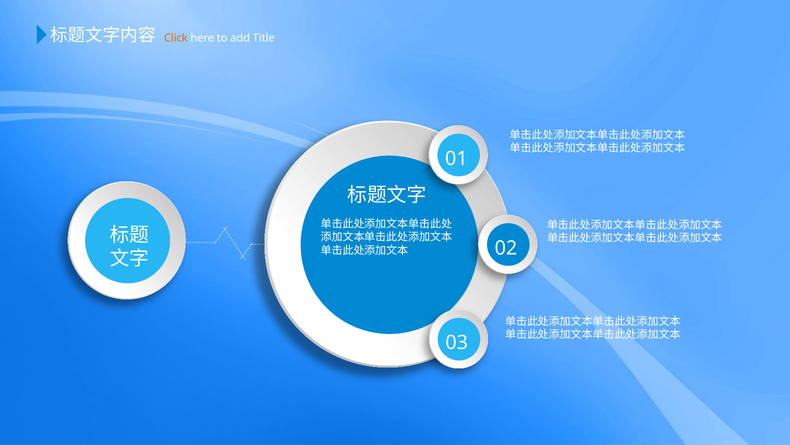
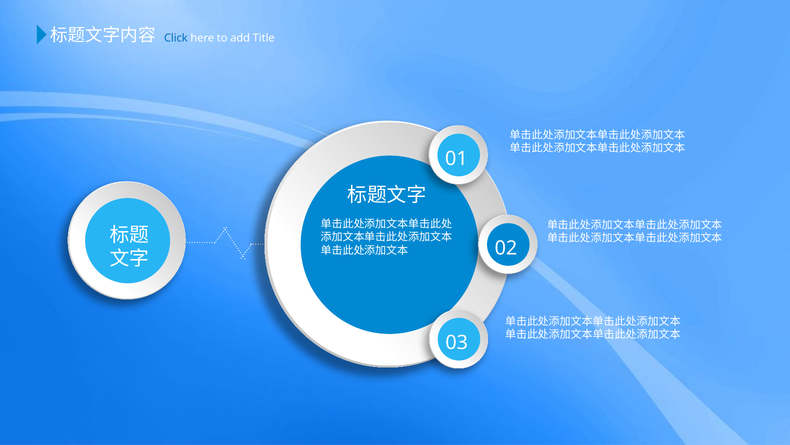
Click colour: orange -> blue (176, 38)
